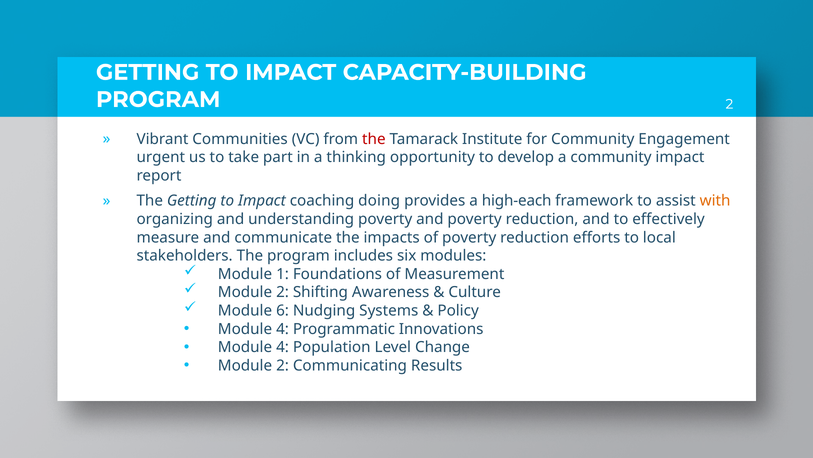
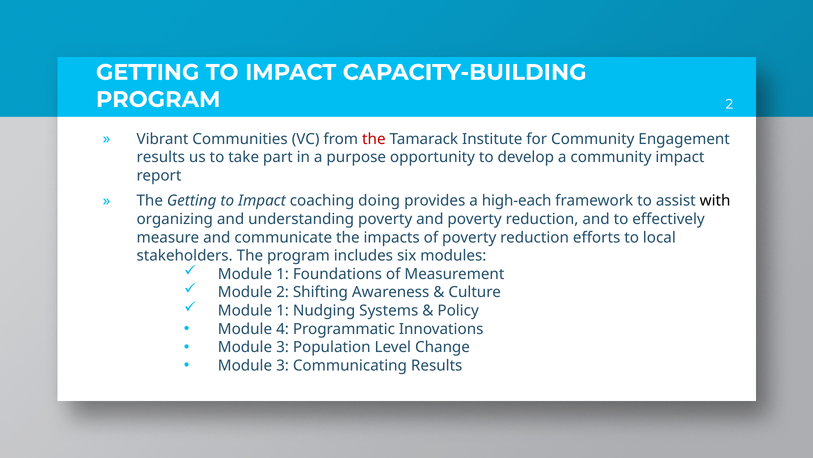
urgent: urgent -> results (161, 157)
thinking: thinking -> purpose (356, 157)
with colour: orange -> black (715, 201)
6: 6 -> 1 (283, 310)
4: 4 -> 3 (283, 347)
2: 2 -> 3 (283, 365)
